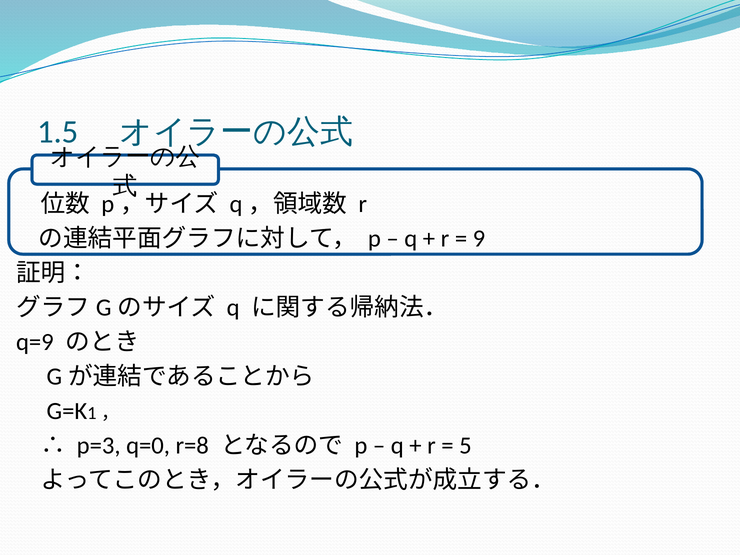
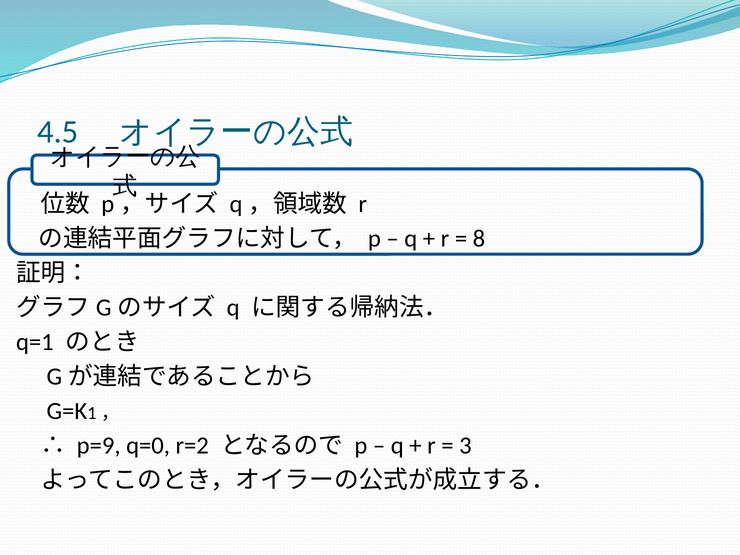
1.5: 1.5 -> 4.5 (58, 132)
9: 9 -> 8 (479, 239)
q=9: q=9 -> q=1 (35, 342)
p=3: p=3 -> p=9 (99, 446)
r=8: r=8 -> r=2 (192, 446)
5: 5 -> 3 (465, 446)
